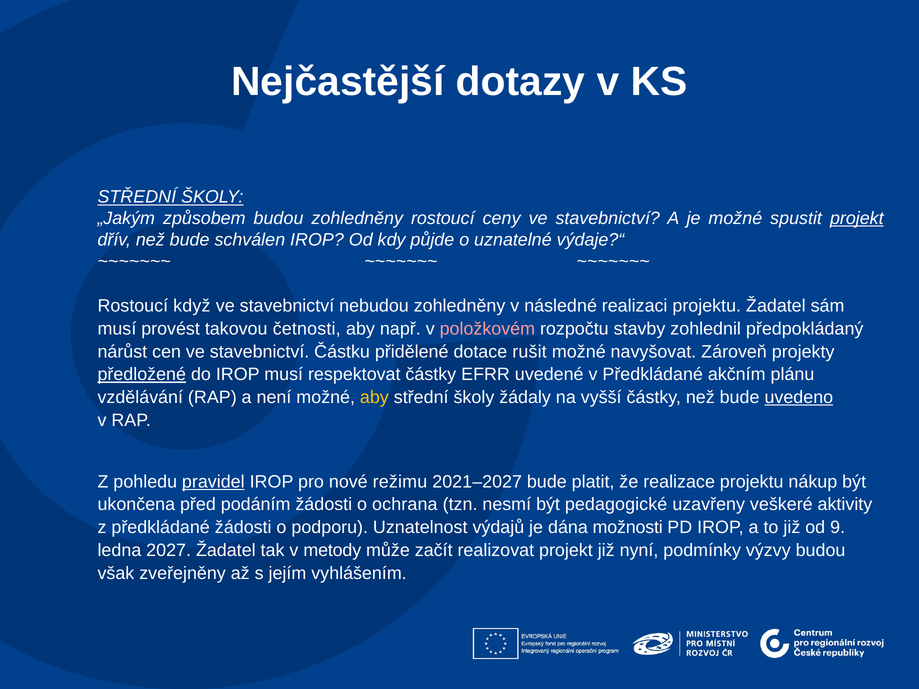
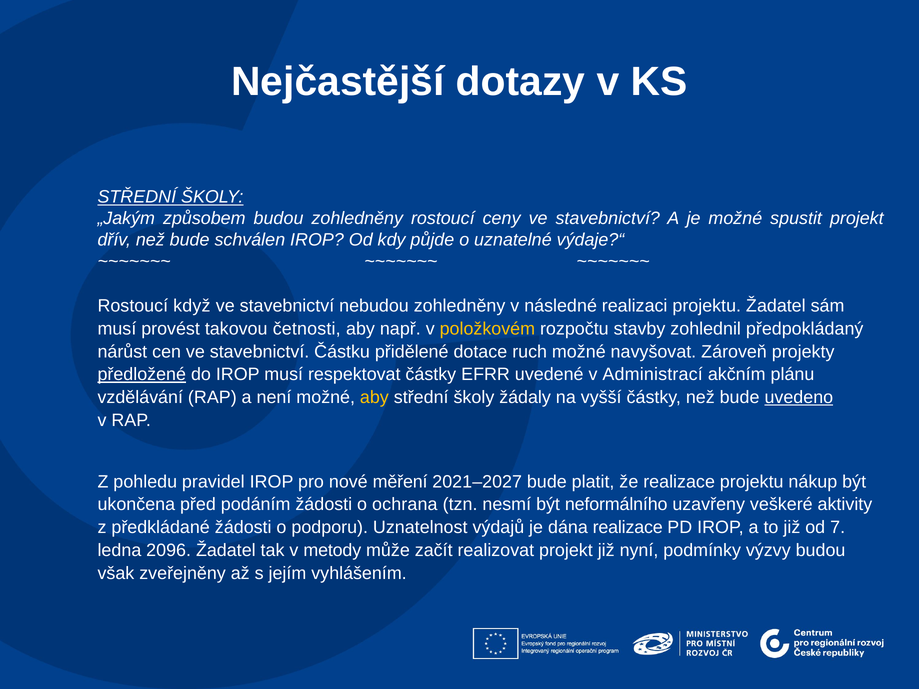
projekt underline: present -> none (857, 219)
položkovém colour: pink -> yellow (487, 329)
rušit: rušit -> ruch (530, 352)
v Předkládané: Předkládané -> Administrací (653, 375)
pravidel underline: present -> none (213, 482)
režimu: režimu -> měření (400, 482)
pedagogické: pedagogické -> neformálního (616, 505)
dána možnosti: možnosti -> realizace (628, 528)
9: 9 -> 7 (838, 528)
2027: 2027 -> 2096 (169, 551)
